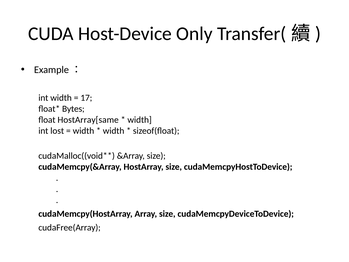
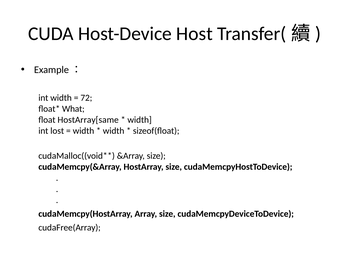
Only: Only -> Host (194, 34)
17: 17 -> 72 (86, 98)
Bytes: Bytes -> What (73, 109)
